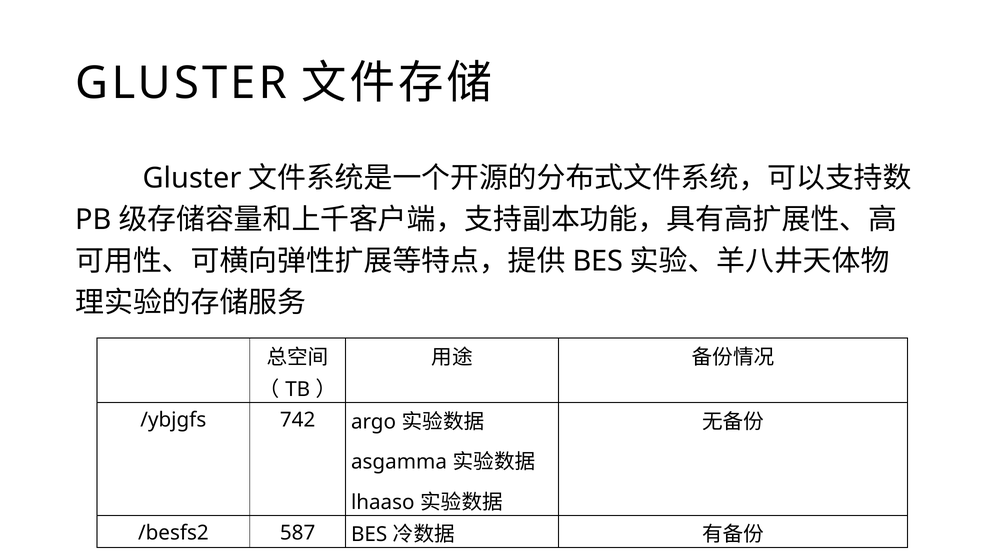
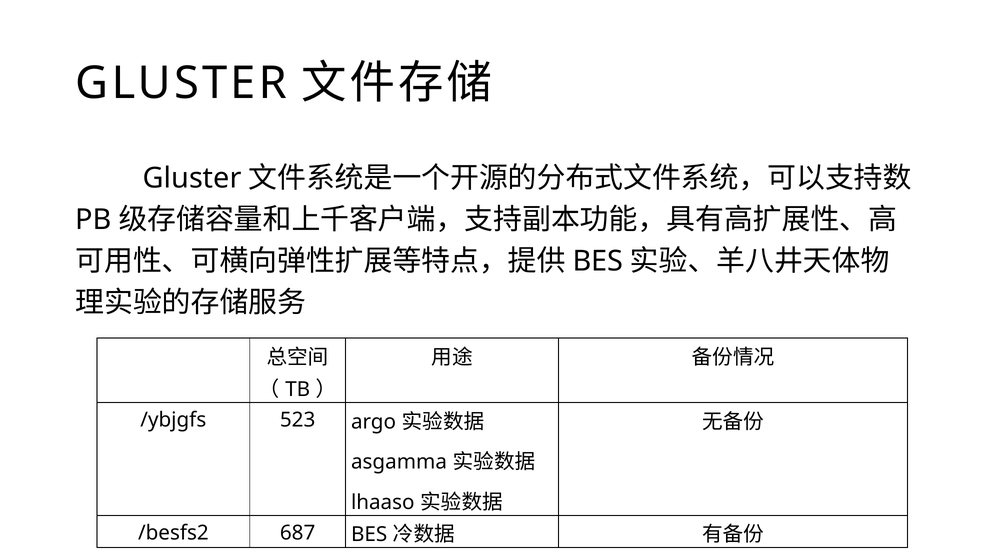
742: 742 -> 523 (298, 420)
587: 587 -> 687 (298, 533)
